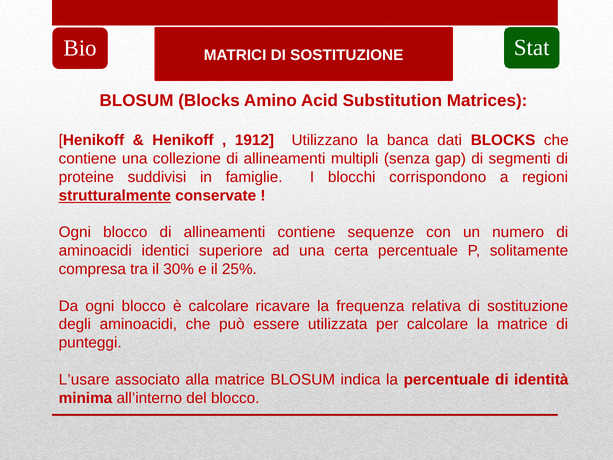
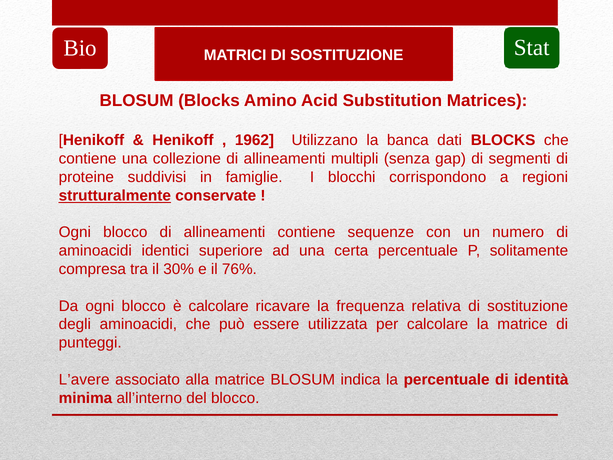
1912: 1912 -> 1962 (254, 140)
25%: 25% -> 76% (239, 269)
L’usare: L’usare -> L’avere (84, 379)
